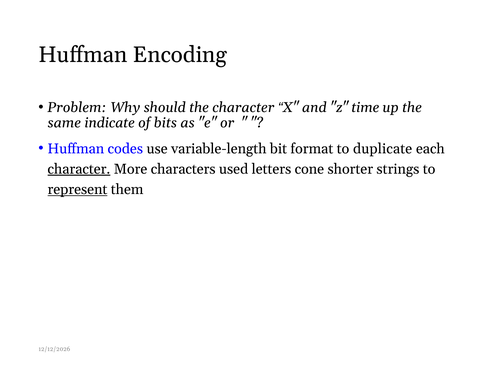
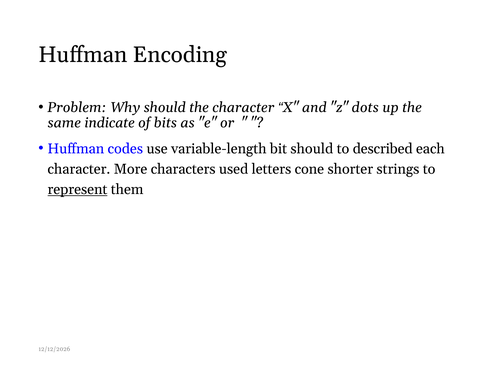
time: time -> dots (365, 107)
bit format: format -> should (312, 149)
duplicate: duplicate -> described (383, 149)
character underline: present -> none (79, 169)
